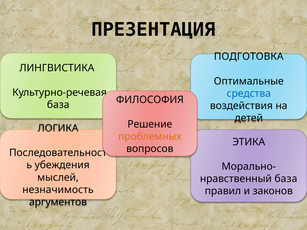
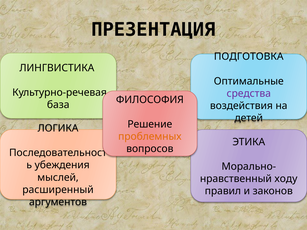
средства colour: blue -> purple (249, 94)
база: база -> ходу (286, 179)
незначимость: незначимость -> расширенный (58, 190)
